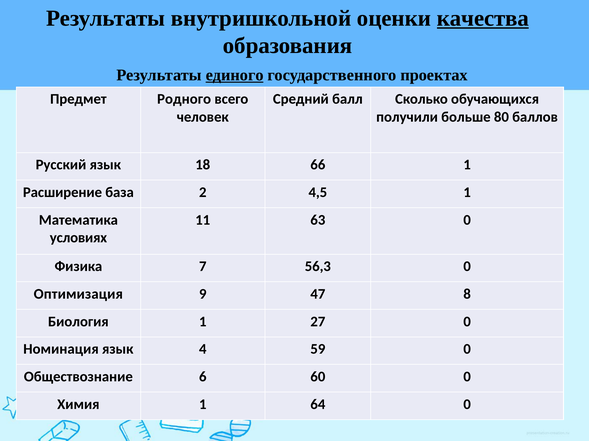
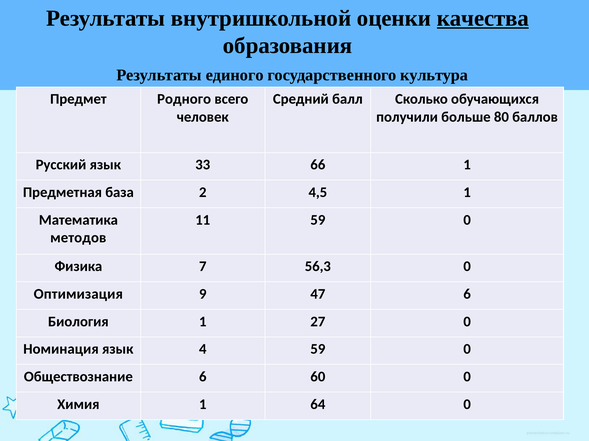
единого underline: present -> none (235, 75)
проектах: проектах -> культура (434, 75)
18: 18 -> 33 (203, 165)
Расширение: Расширение -> Предметная (62, 193)
11 63: 63 -> 59 (318, 220)
условиях: условиях -> методов (78, 238)
47 8: 8 -> 6 (467, 295)
